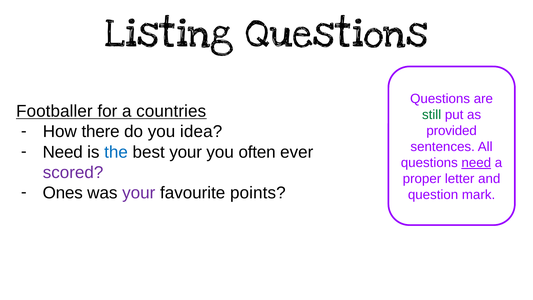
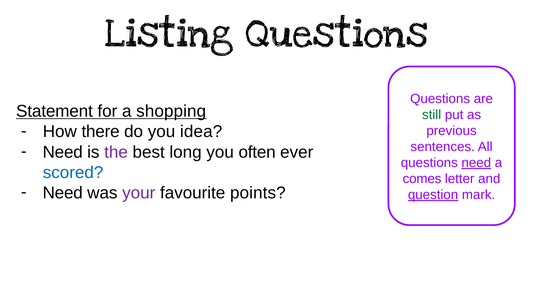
Footballer: Footballer -> Statement (54, 111)
countries: countries -> shopping (171, 111)
provided: provided -> previous (452, 131)
the colour: blue -> purple (116, 152)
best your: your -> long (186, 152)
scored colour: purple -> blue (73, 172)
proper: proper -> comes (422, 179)
Ones: Ones -> Need (63, 193)
question underline: none -> present (433, 195)
